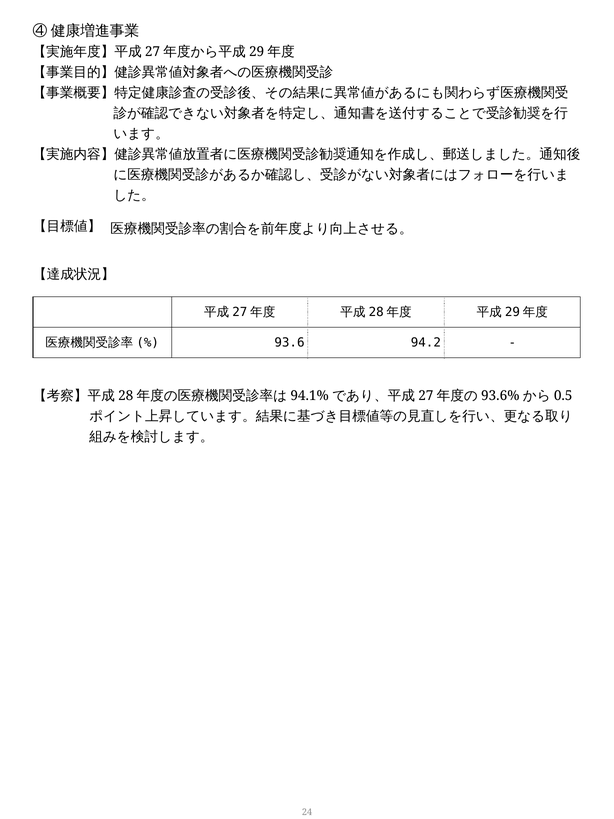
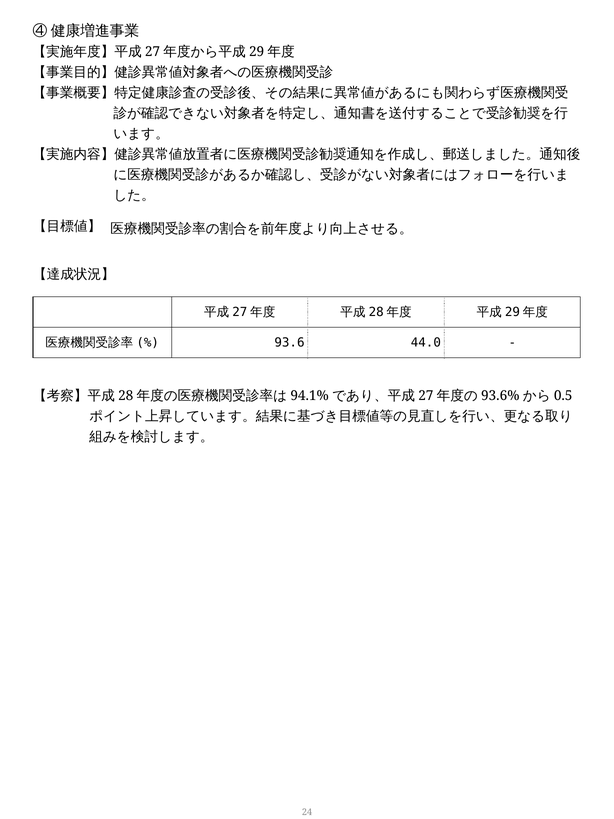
94.2: 94.2 -> 44.0 (426, 343)
